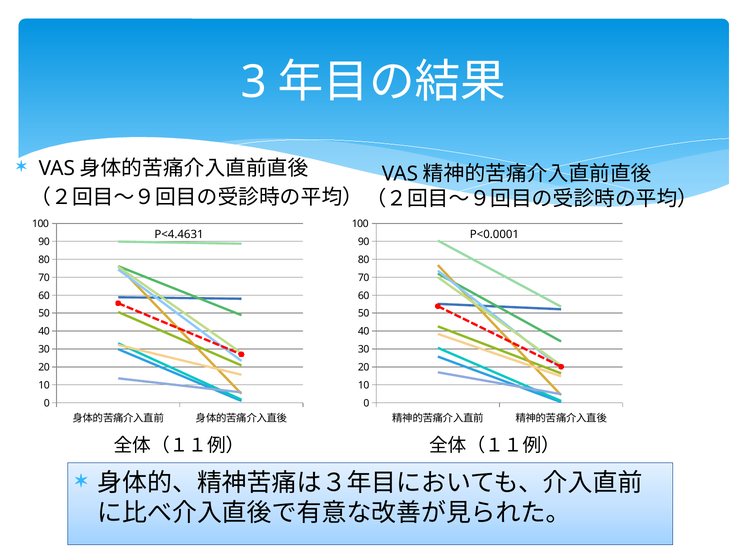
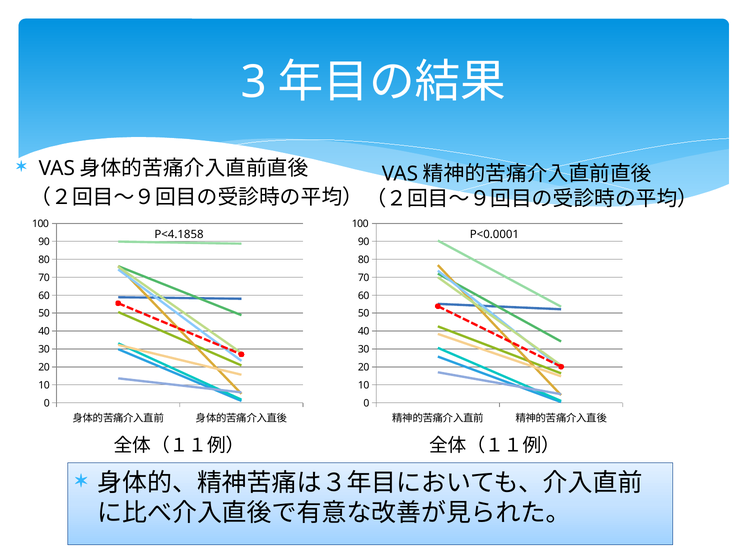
P<4.4631: P<4.4631 -> P<4.1858 (179, 235)
